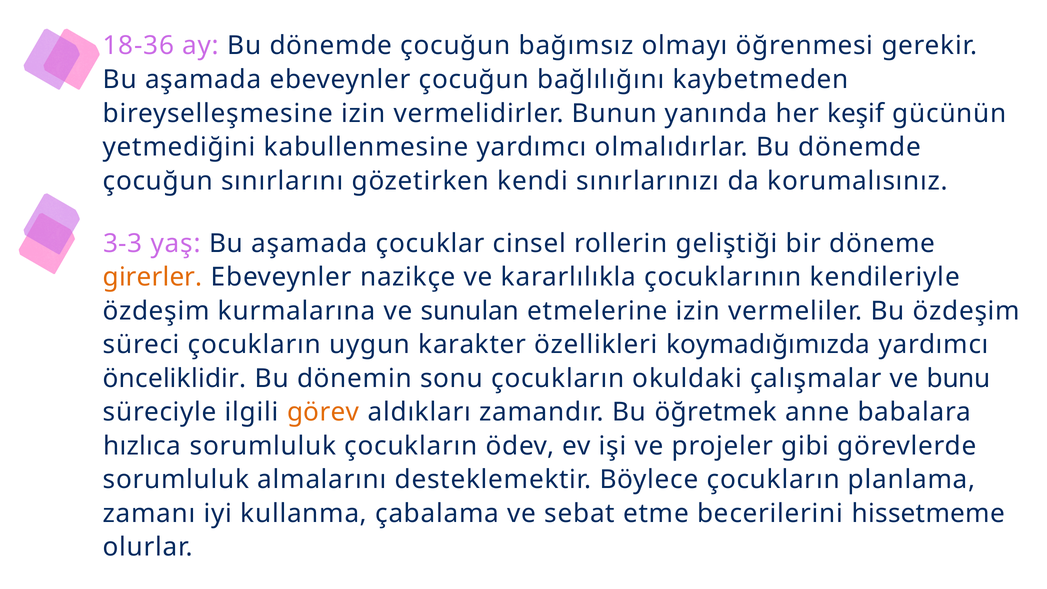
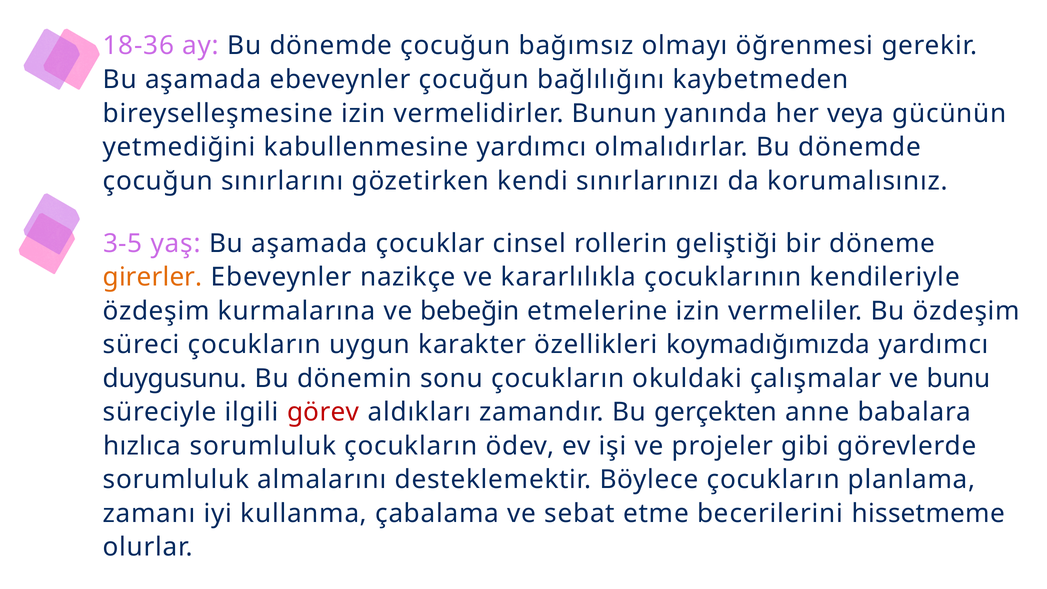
keşif: keşif -> veya (856, 113)
3-3: 3-3 -> 3-5 (123, 243)
sunulan: sunulan -> bebeğin (470, 311)
önceliklidir: önceliklidir -> duygusunu (175, 378)
görev colour: orange -> red (323, 412)
öğretmek: öğretmek -> gerçekten (716, 412)
